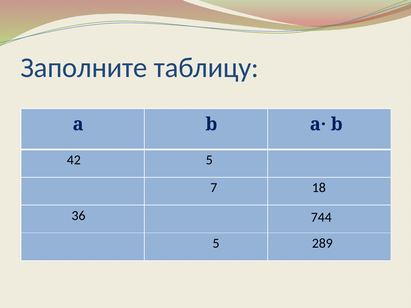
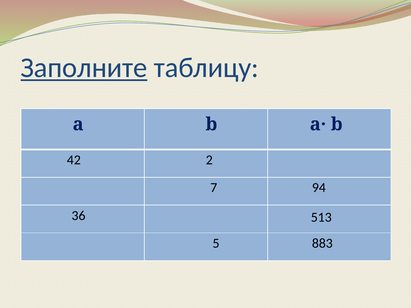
Заполните underline: none -> present (84, 68)
42 5: 5 -> 2 (209, 160)
18: 18 -> 94 (319, 188)
744: 744 -> 513 (321, 217)
289: 289 -> 883 (322, 244)
